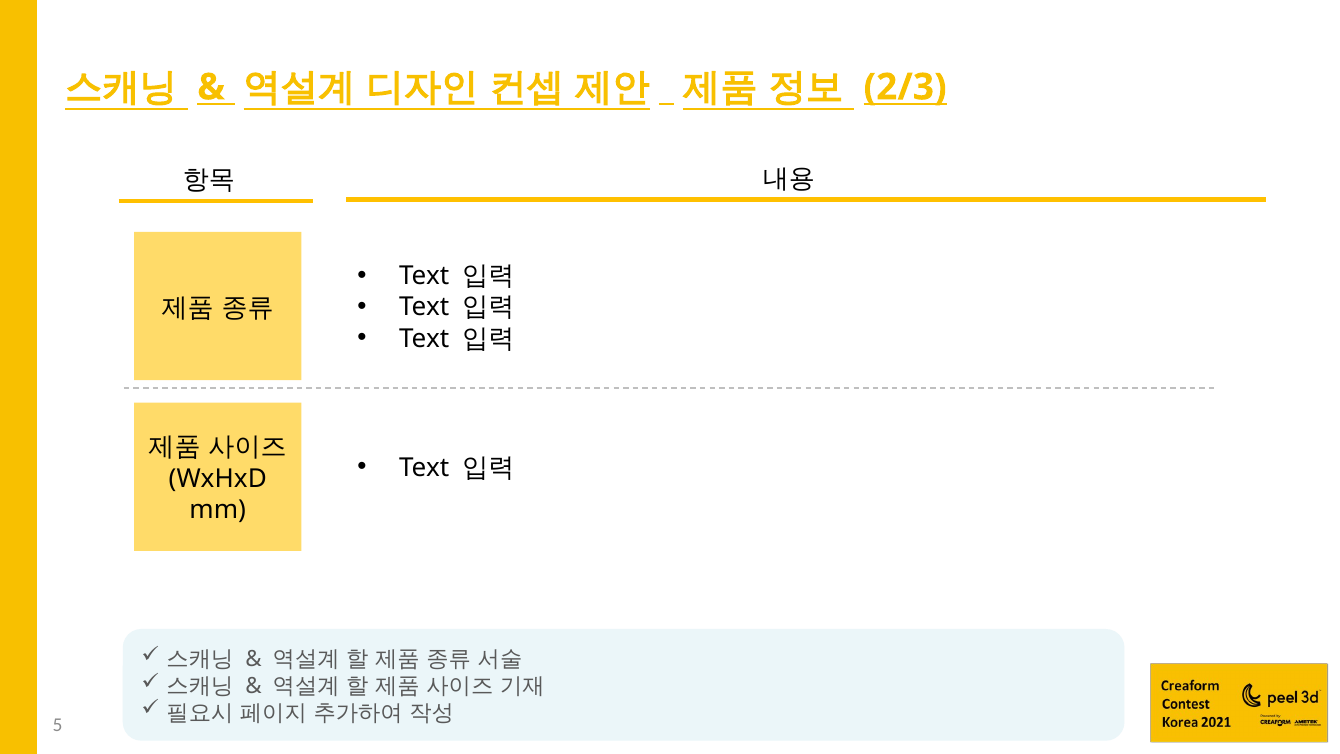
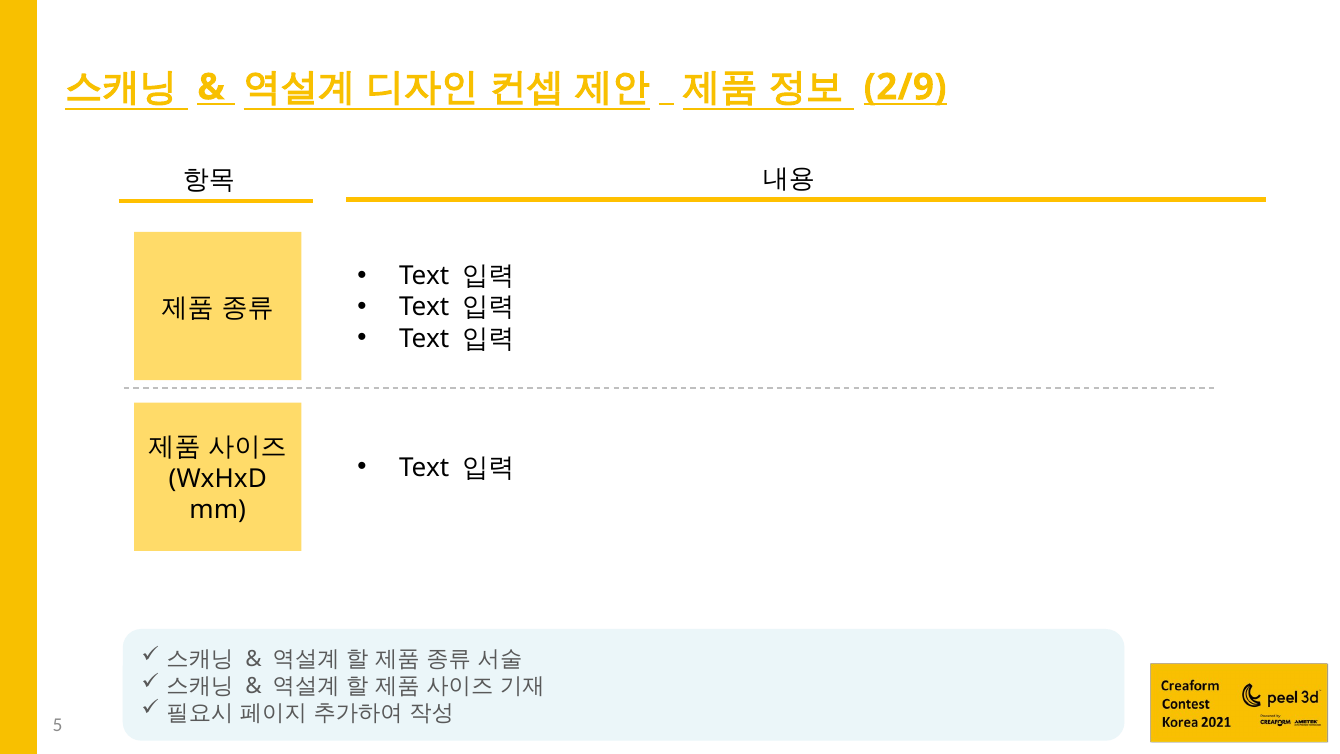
2/3: 2/3 -> 2/9 (905, 87)
